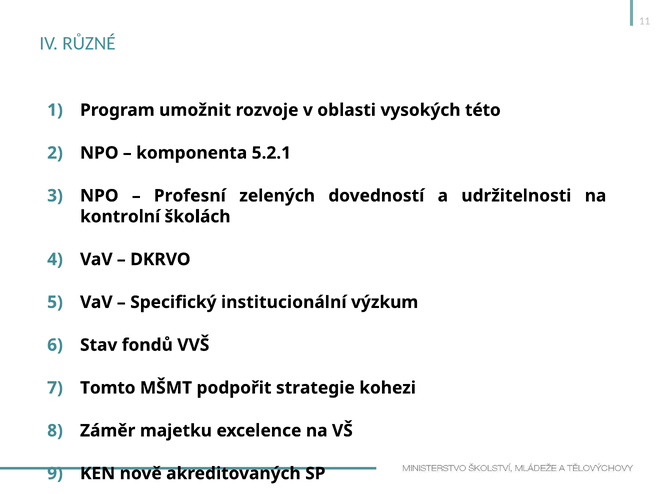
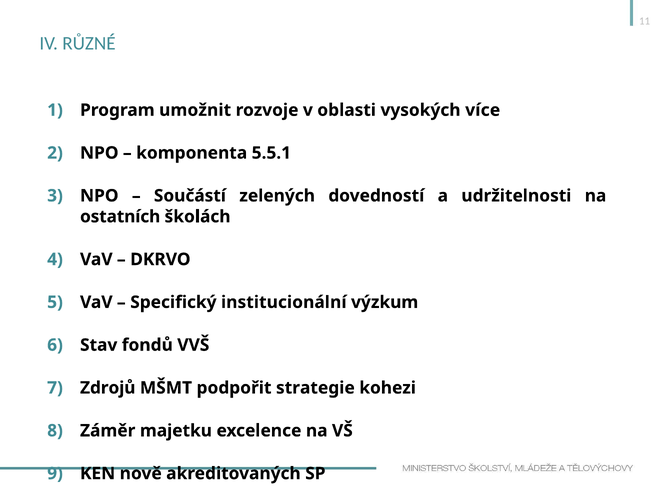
této: této -> více (483, 110)
5.2.1: 5.2.1 -> 5.5.1 (271, 153)
Profesní: Profesní -> Součástí (190, 196)
kontrolní: kontrolní -> ostatních (120, 216)
Tomto: Tomto -> Zdrojů (108, 387)
